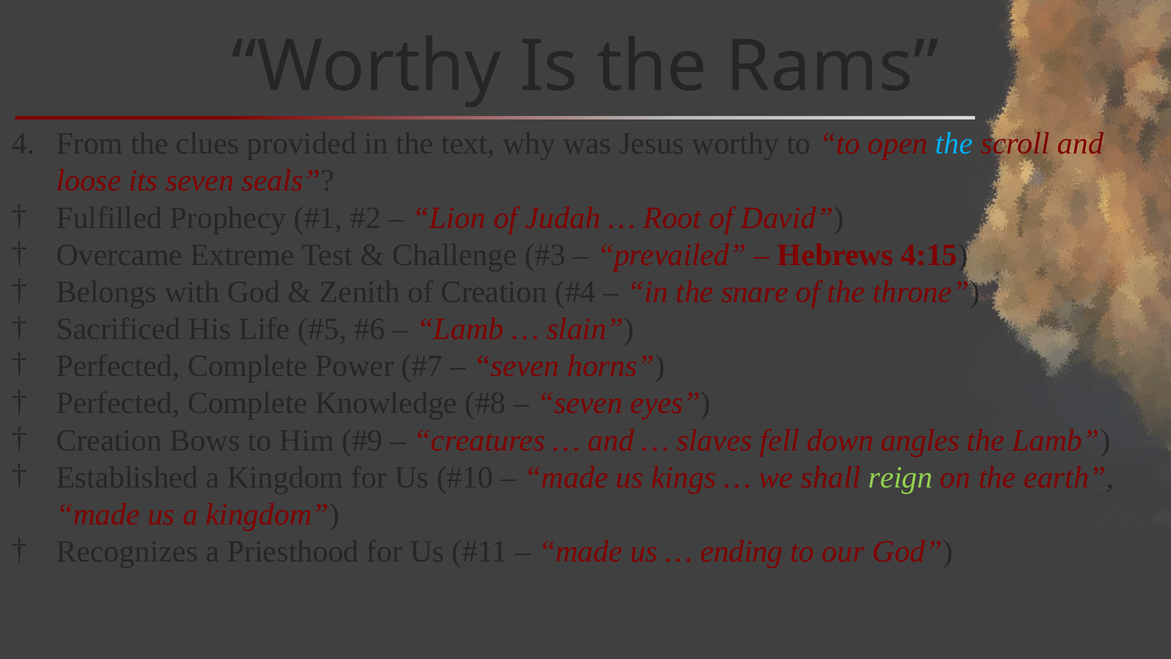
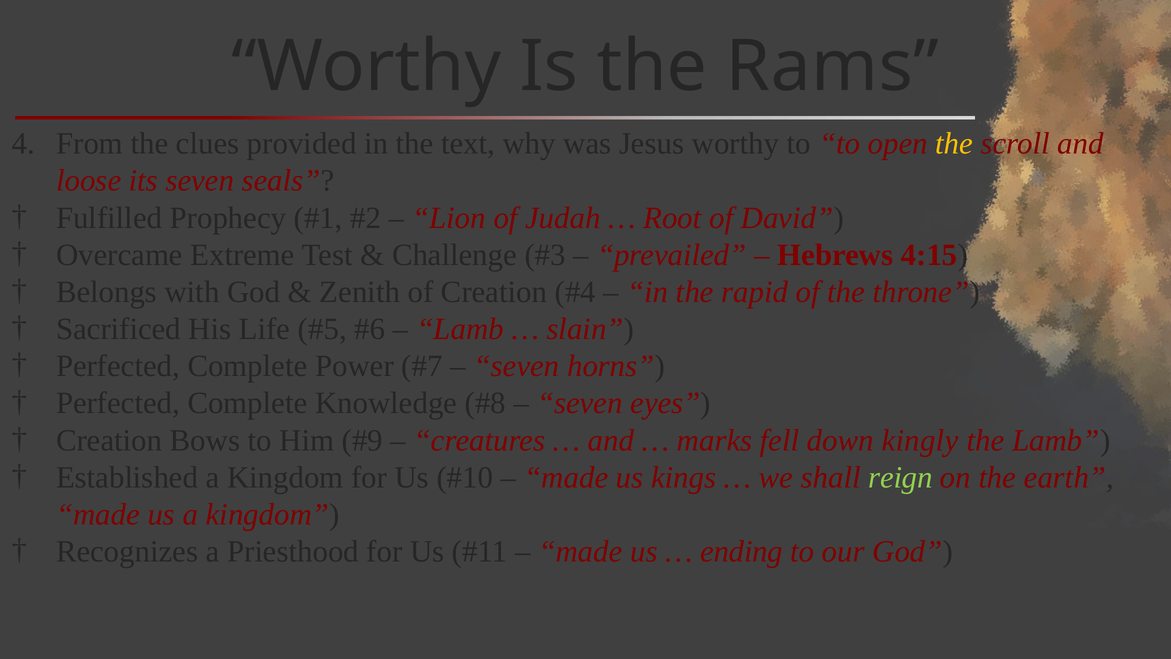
the colour: light blue -> yellow (954, 144)
snare: snare -> rapid (755, 292)
slaves: slaves -> marks (715, 440)
angles: angles -> kingly (920, 440)
